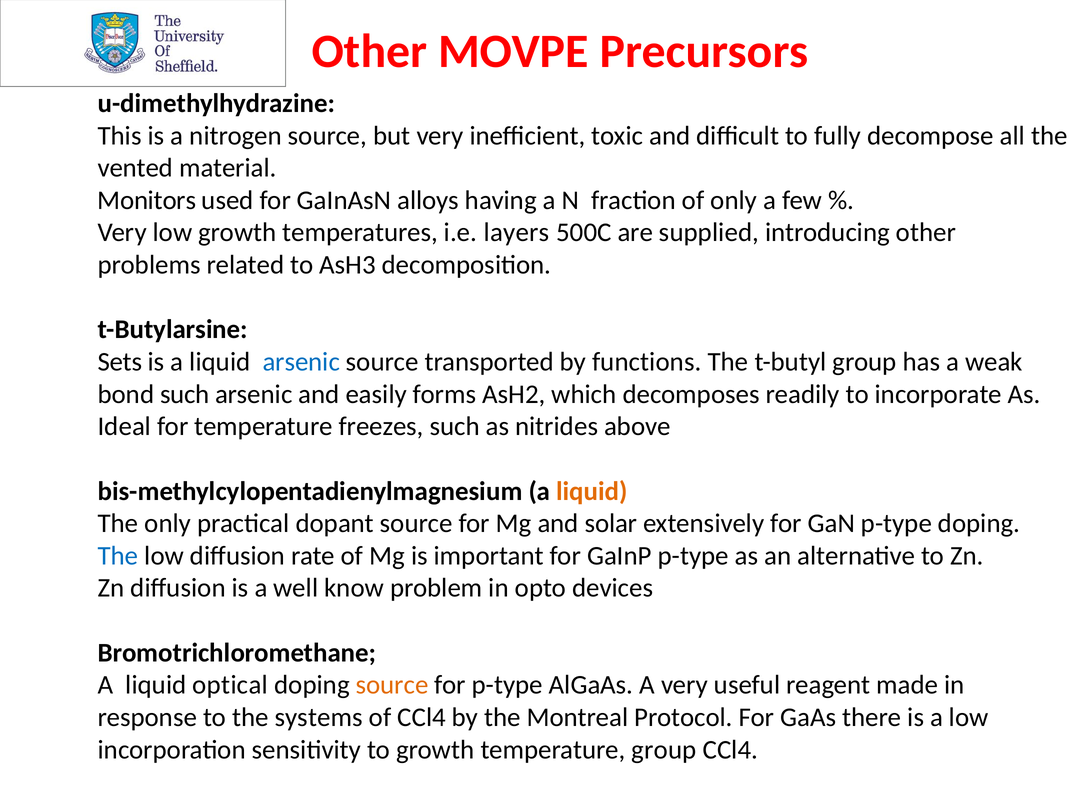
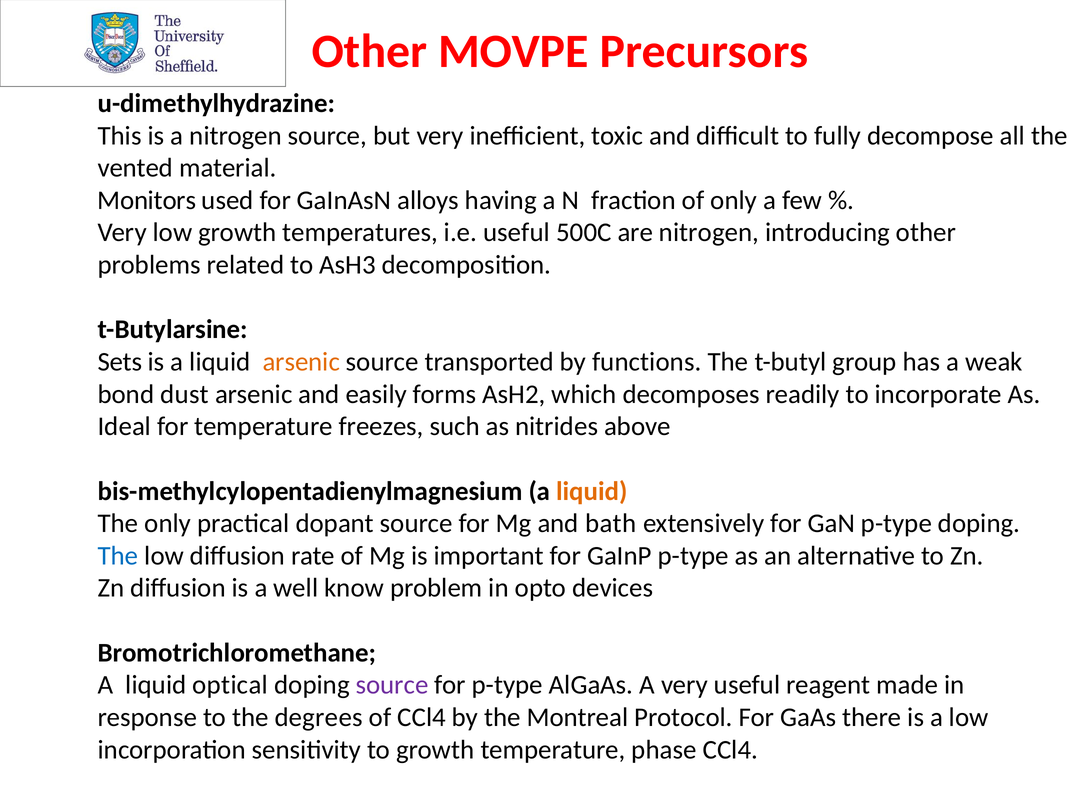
i.e layers: layers -> useful (517, 233)
are supplied: supplied -> nitrogen (709, 233)
arsenic colour: blue -> orange (301, 362)
bond such: such -> dust (185, 394)
solar: solar -> bath (611, 523)
source colour: orange -> purple (392, 685)
systems: systems -> degrees (319, 717)
temperature group: group -> phase (664, 749)
